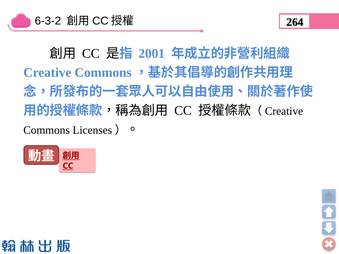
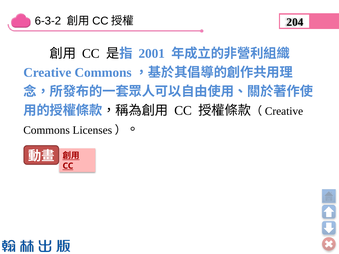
264: 264 -> 204 (295, 22)
